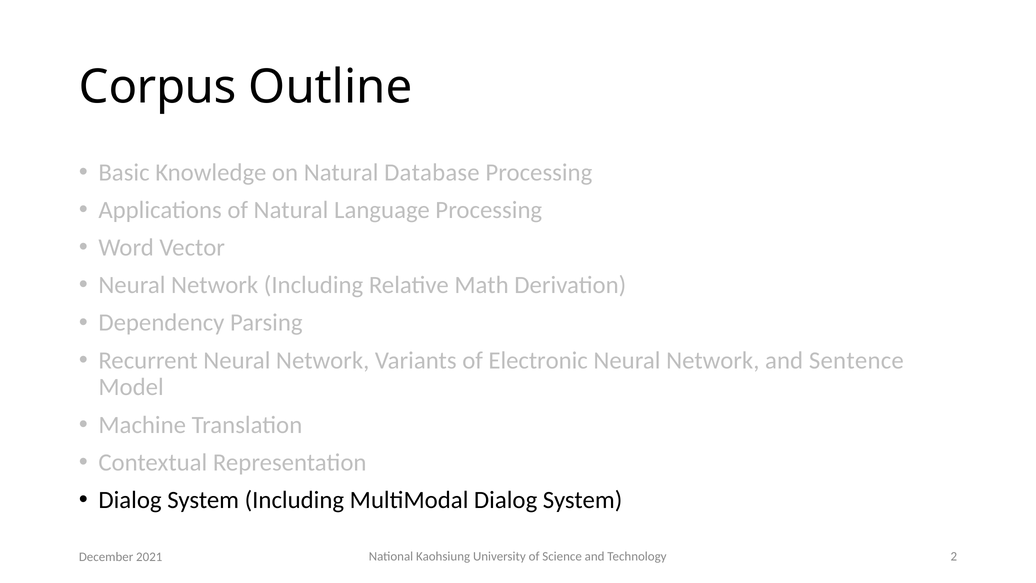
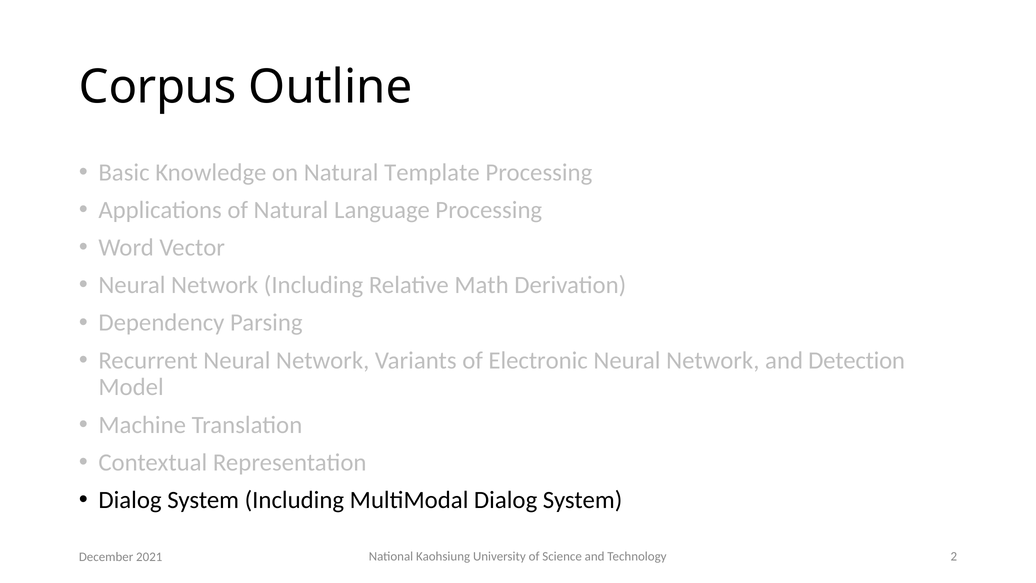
Database: Database -> Template (432, 172)
Sentence: Sentence -> Detection (857, 360)
